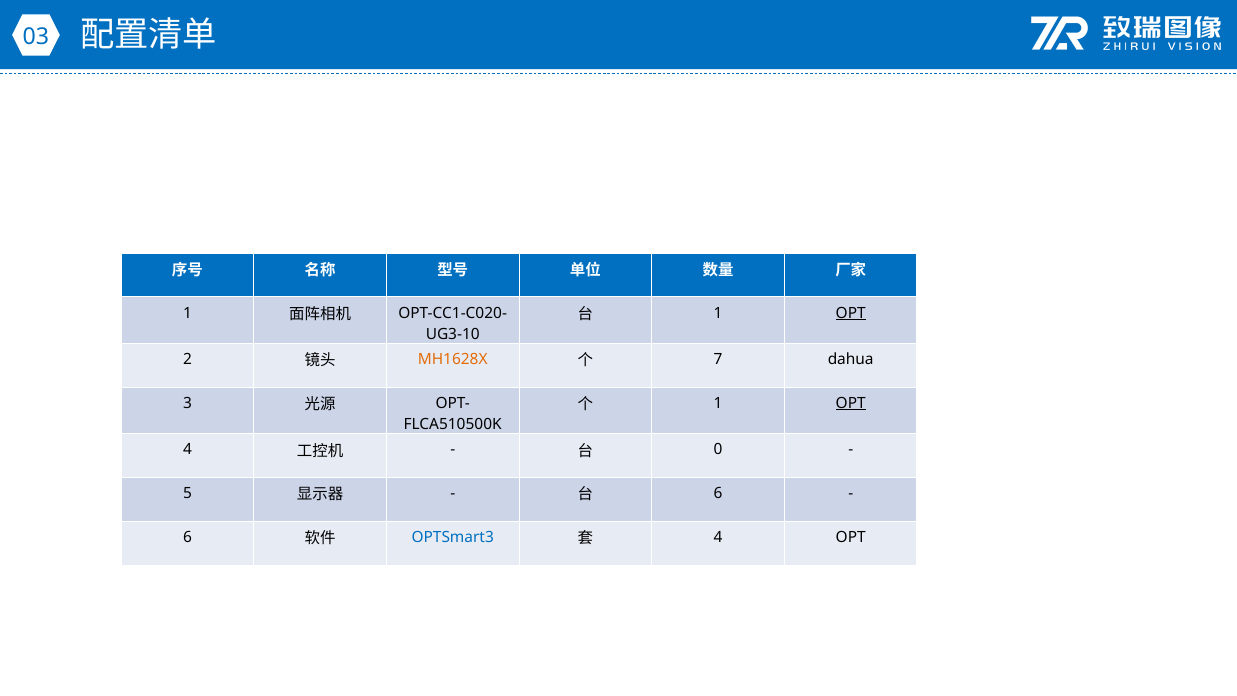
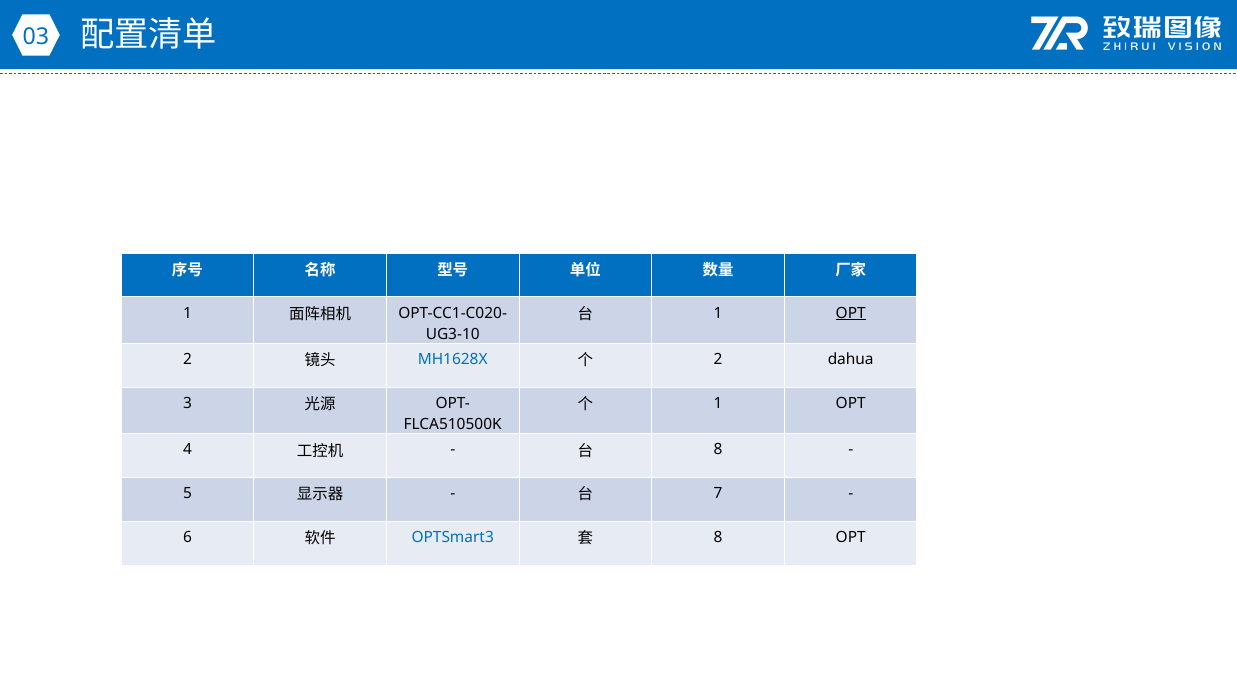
MH1628X colour: orange -> blue (453, 359)
7: 7 -> 2 (718, 359)
OPT underline: present -> none (851, 403)
0: 0 -> 8 (718, 450)
6: 6 -> 7 (718, 493)
4: 4 -> 8 (718, 537)
